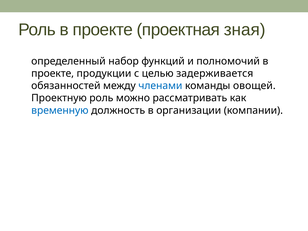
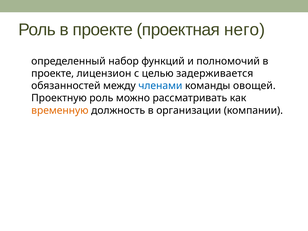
зная: зная -> него (245, 30)
продукции: продукции -> лицензион (104, 73)
временную colour: blue -> orange (60, 110)
